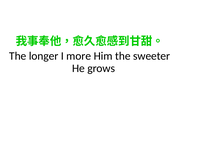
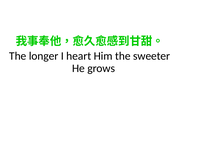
more: more -> heart (79, 56)
